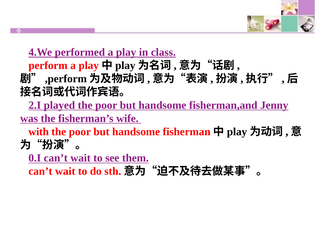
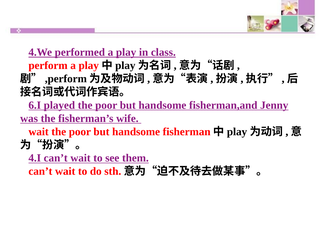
2.I: 2.I -> 6.I (35, 105)
with: with -> wait (39, 132)
0.I: 0.I -> 4.I (35, 158)
